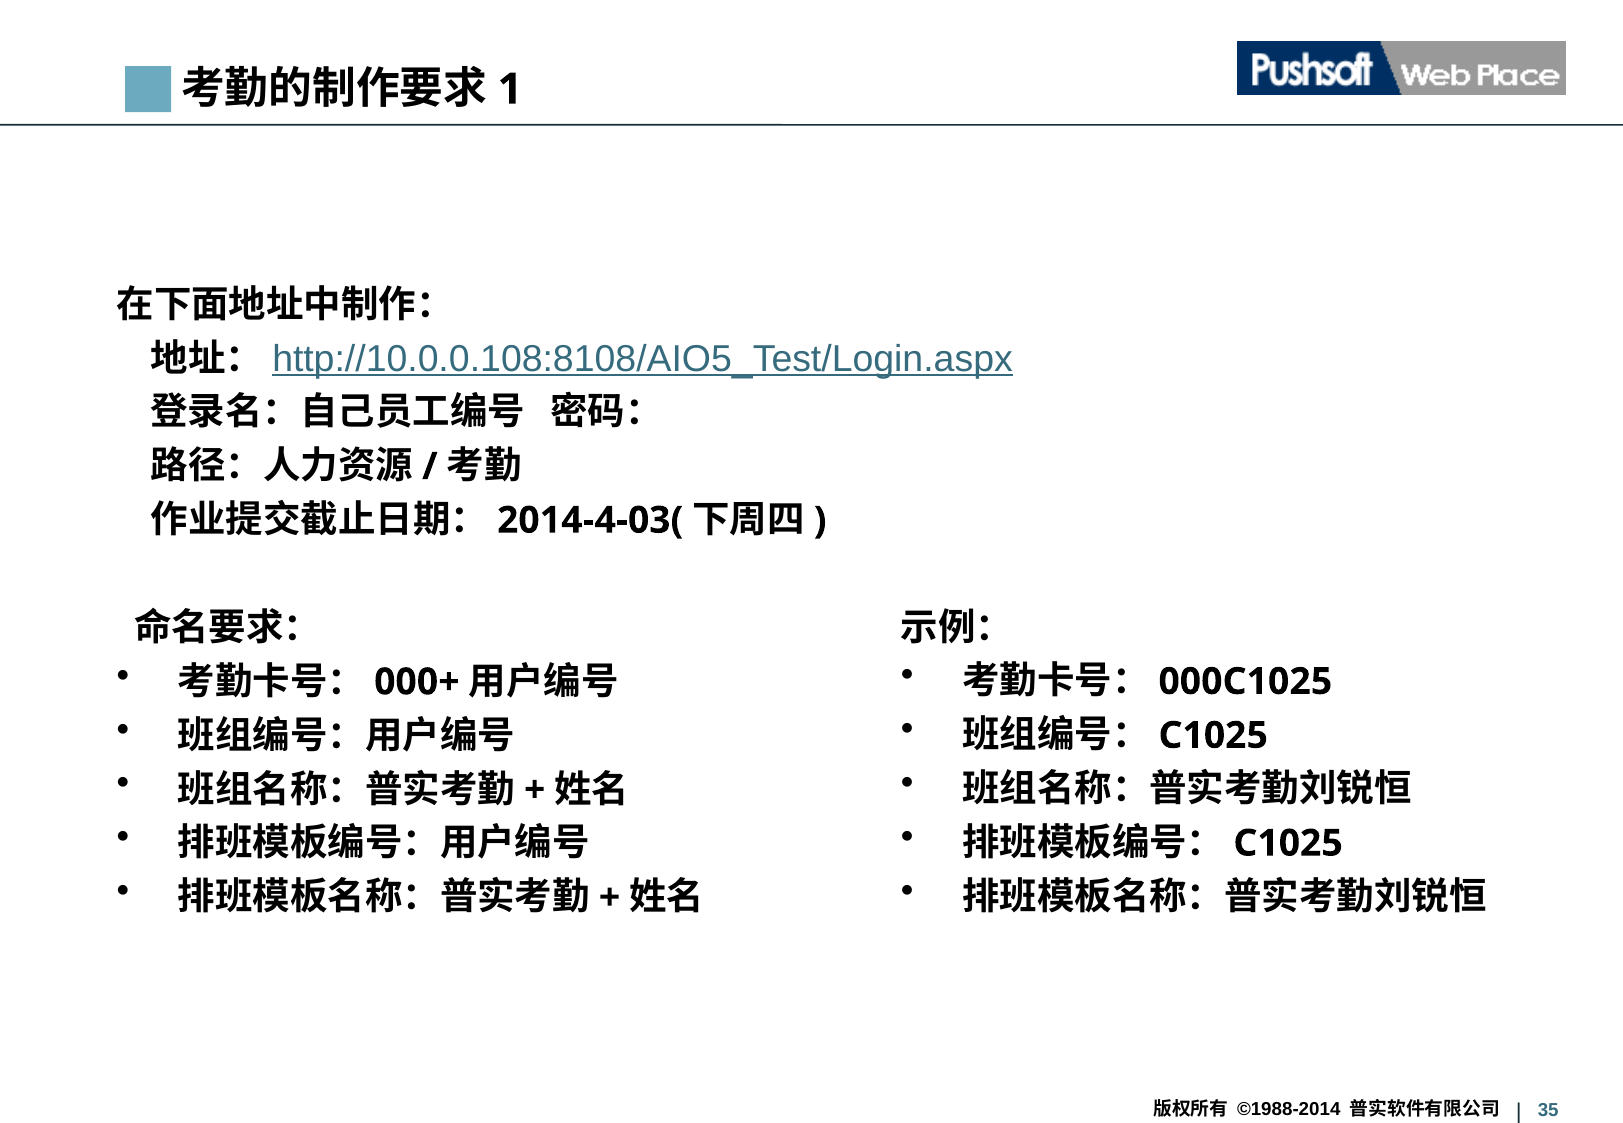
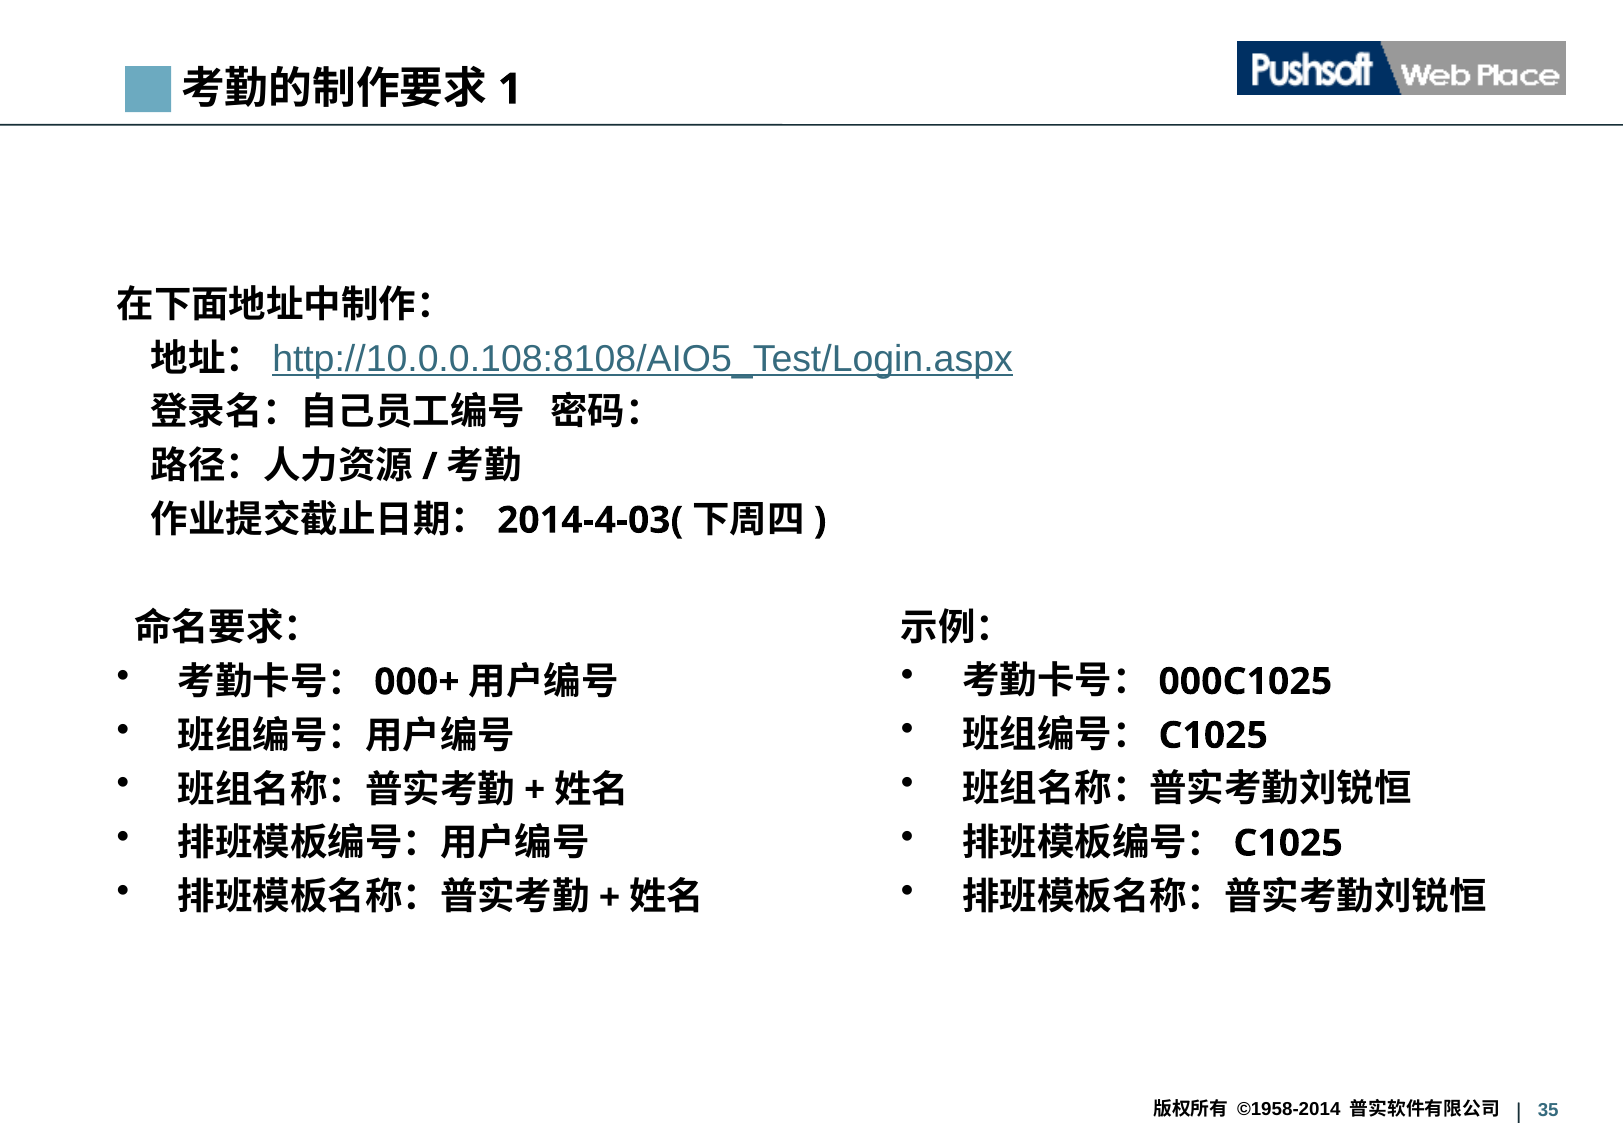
©1988-2014: ©1988-2014 -> ©1958-2014 (1289, 1109)
